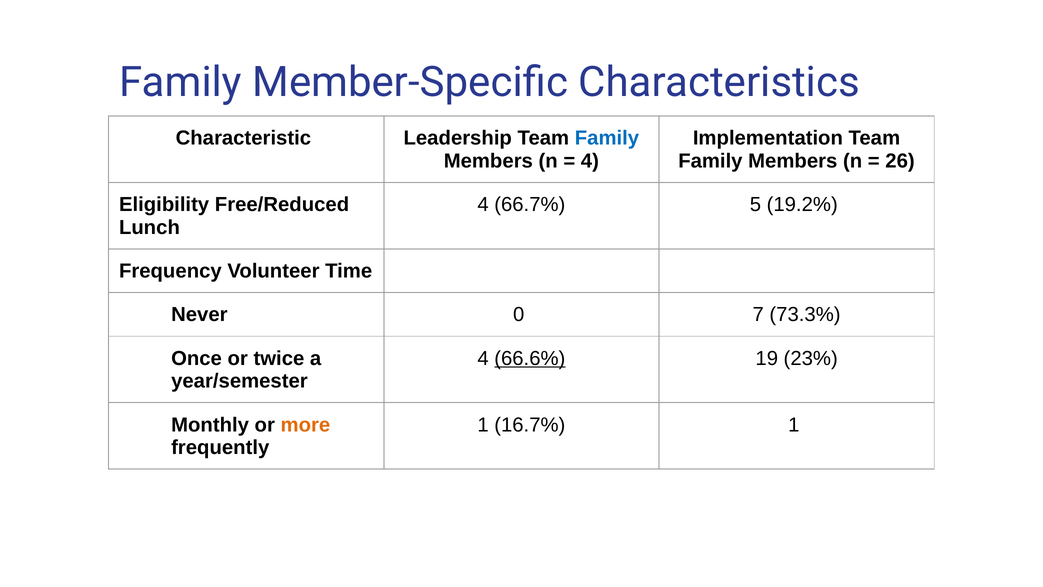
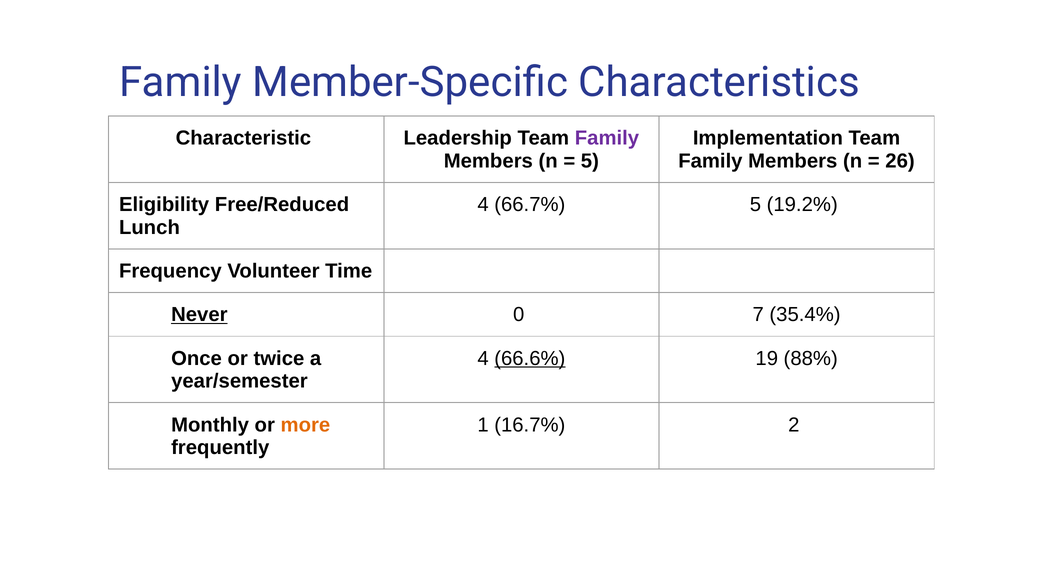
Family colour: blue -> purple (607, 138)
4: 4 -> 5 (590, 161)
Never underline: none -> present (199, 315)
73.3%: 73.3% -> 35.4% (805, 315)
23%: 23% -> 88% (811, 358)
16.7% 1: 1 -> 2 (794, 425)
